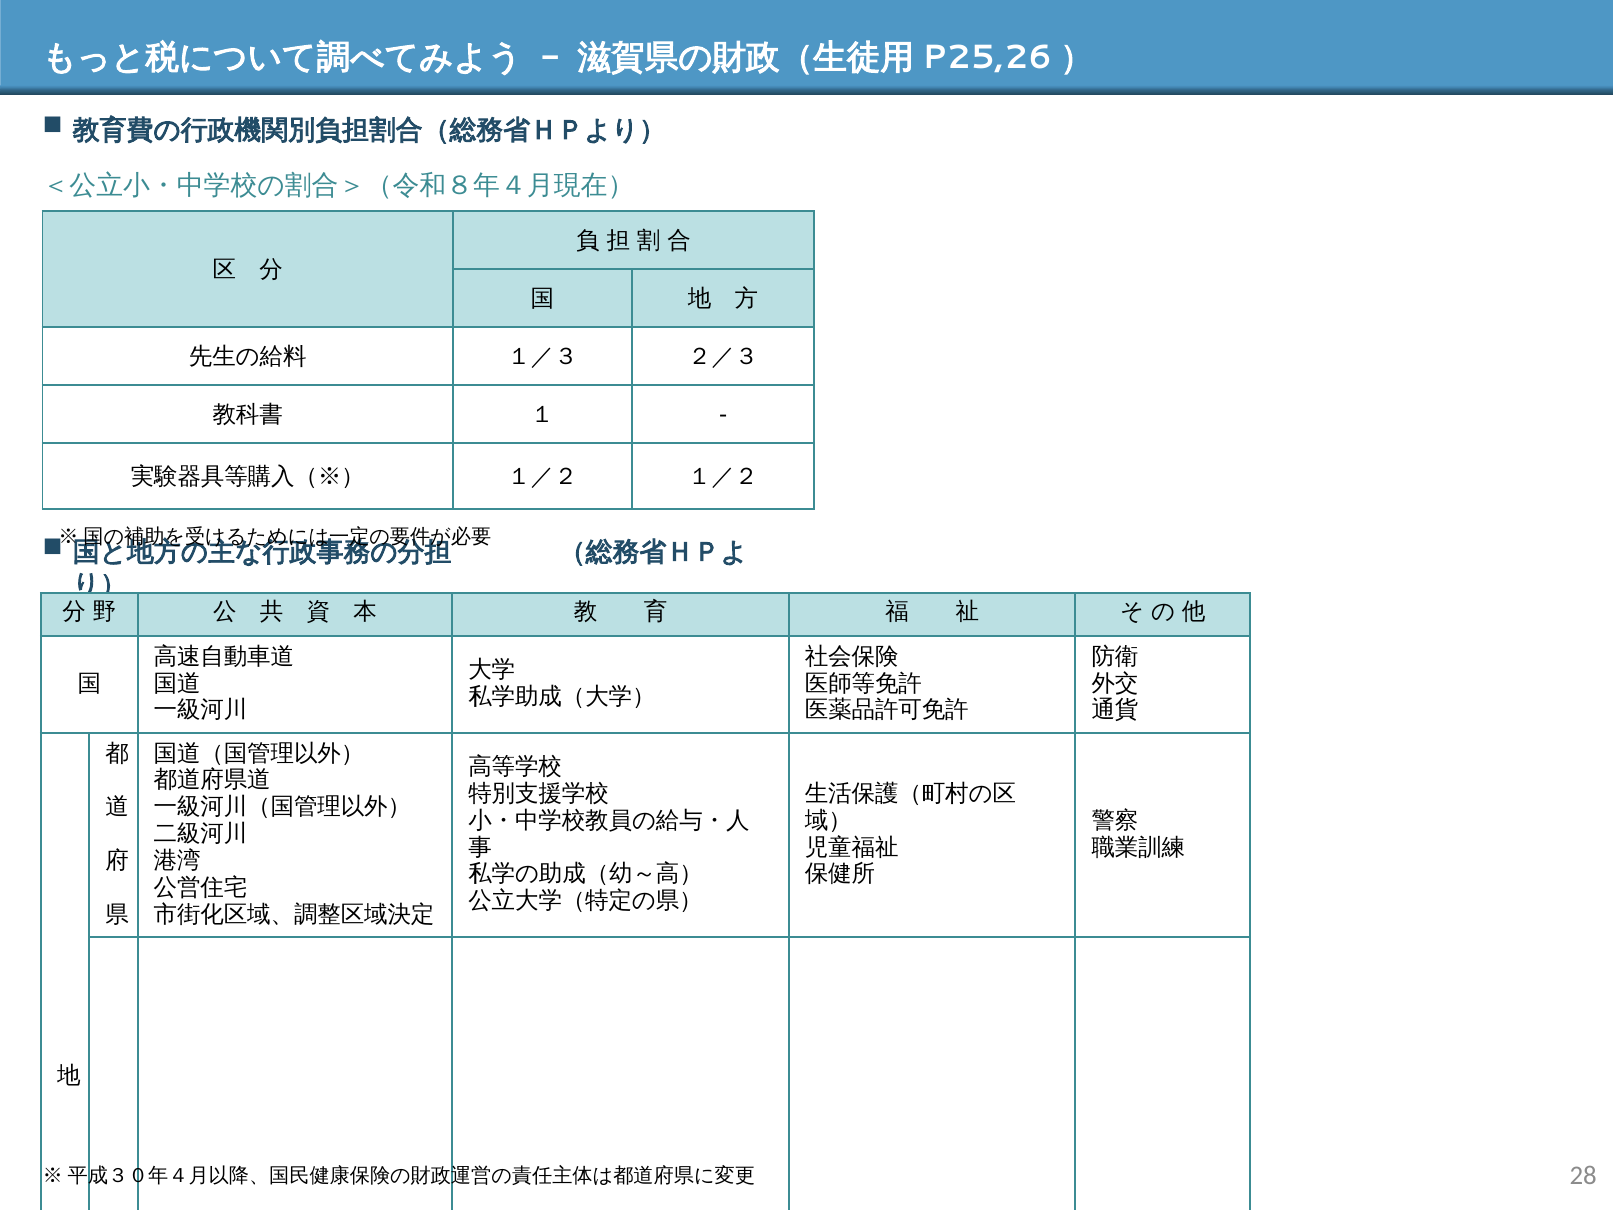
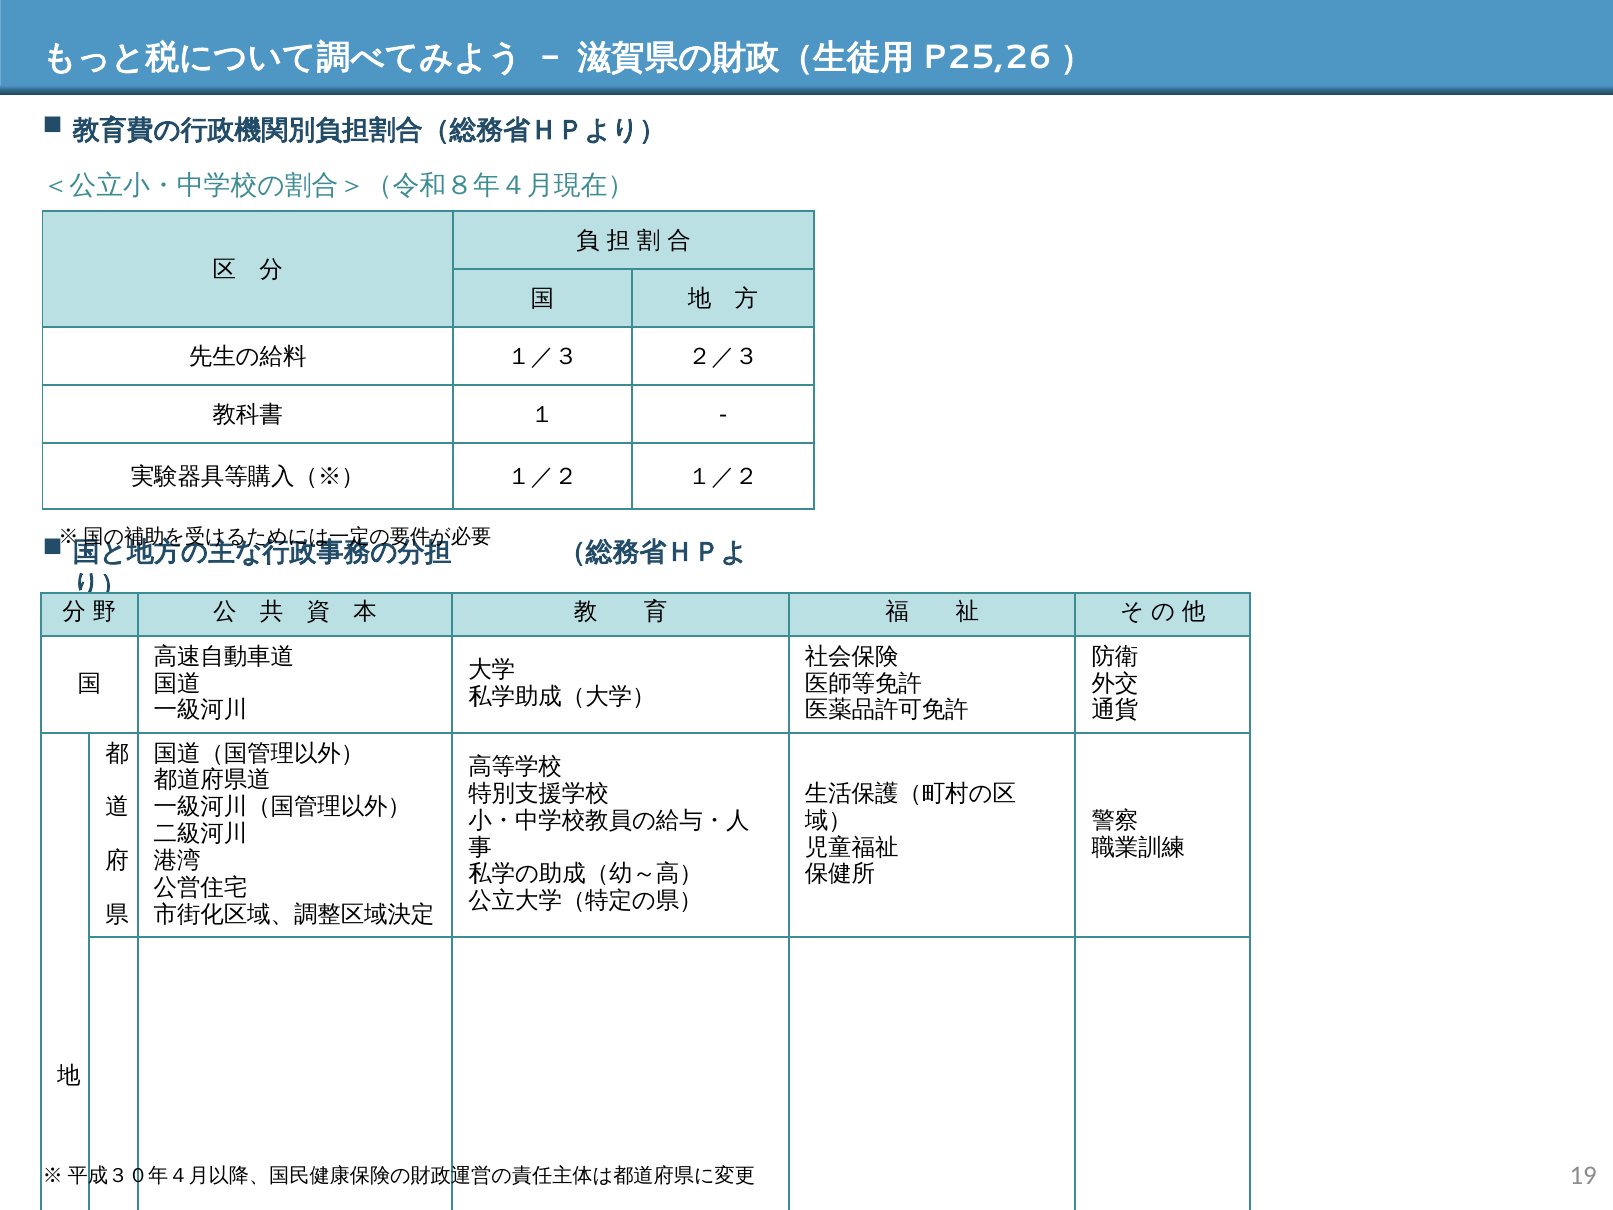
28: 28 -> 19 (1583, 1176)
